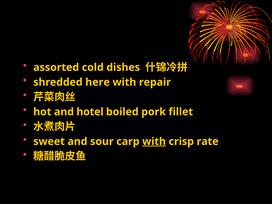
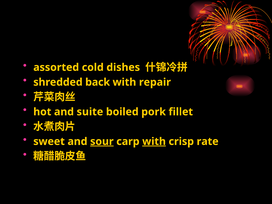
here: here -> back (98, 82)
hotel: hotel -> suite (90, 112)
sour underline: none -> present (102, 141)
